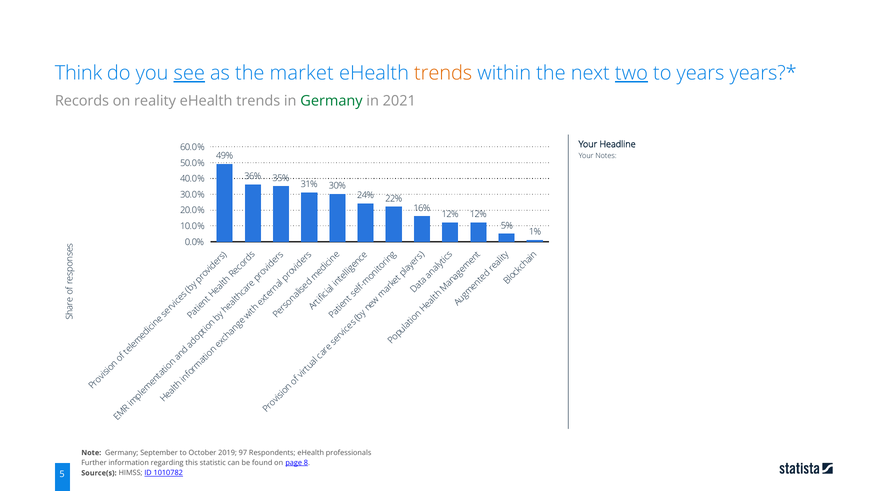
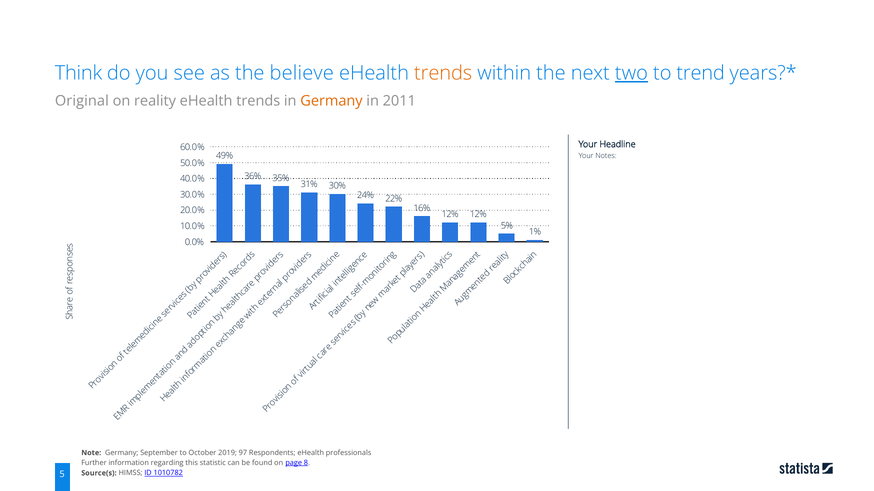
see underline: present -> none (189, 73)
market: market -> believe (302, 73)
years: years -> trend (701, 73)
Records: Records -> Original (82, 101)
Germany colour: green -> orange (331, 101)
2021: 2021 -> 2011 (399, 101)
